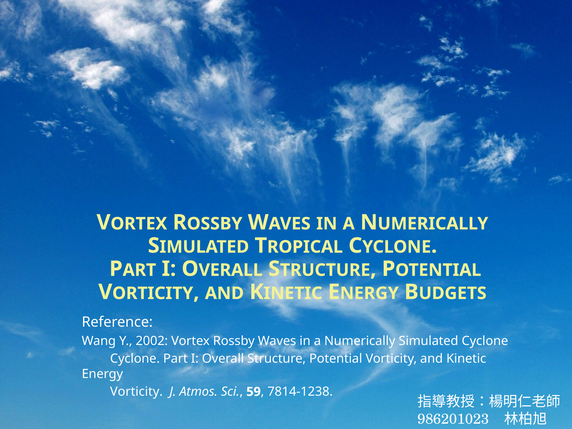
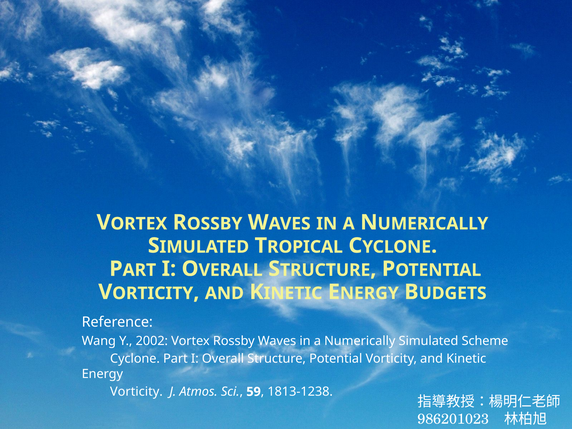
Simulated Cyclone: Cyclone -> Scheme (485, 341)
7814-1238: 7814-1238 -> 1813-1238 (300, 392)
